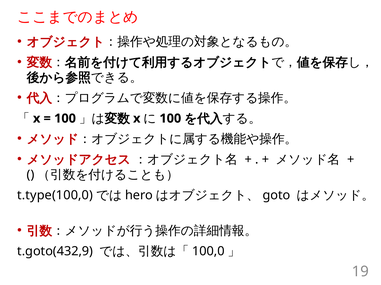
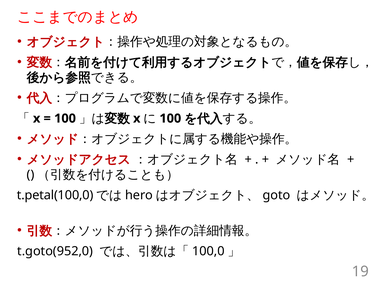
t.type(100,0: t.type(100,0 -> t.petal(100,0 (55, 196)
t.goto(432,9: t.goto(432,9 -> t.goto(952,0 (55, 252)
